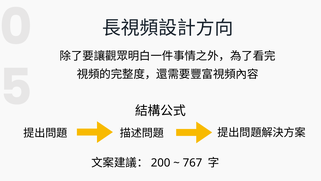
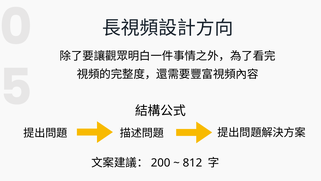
767: 767 -> 812 (192, 163)
